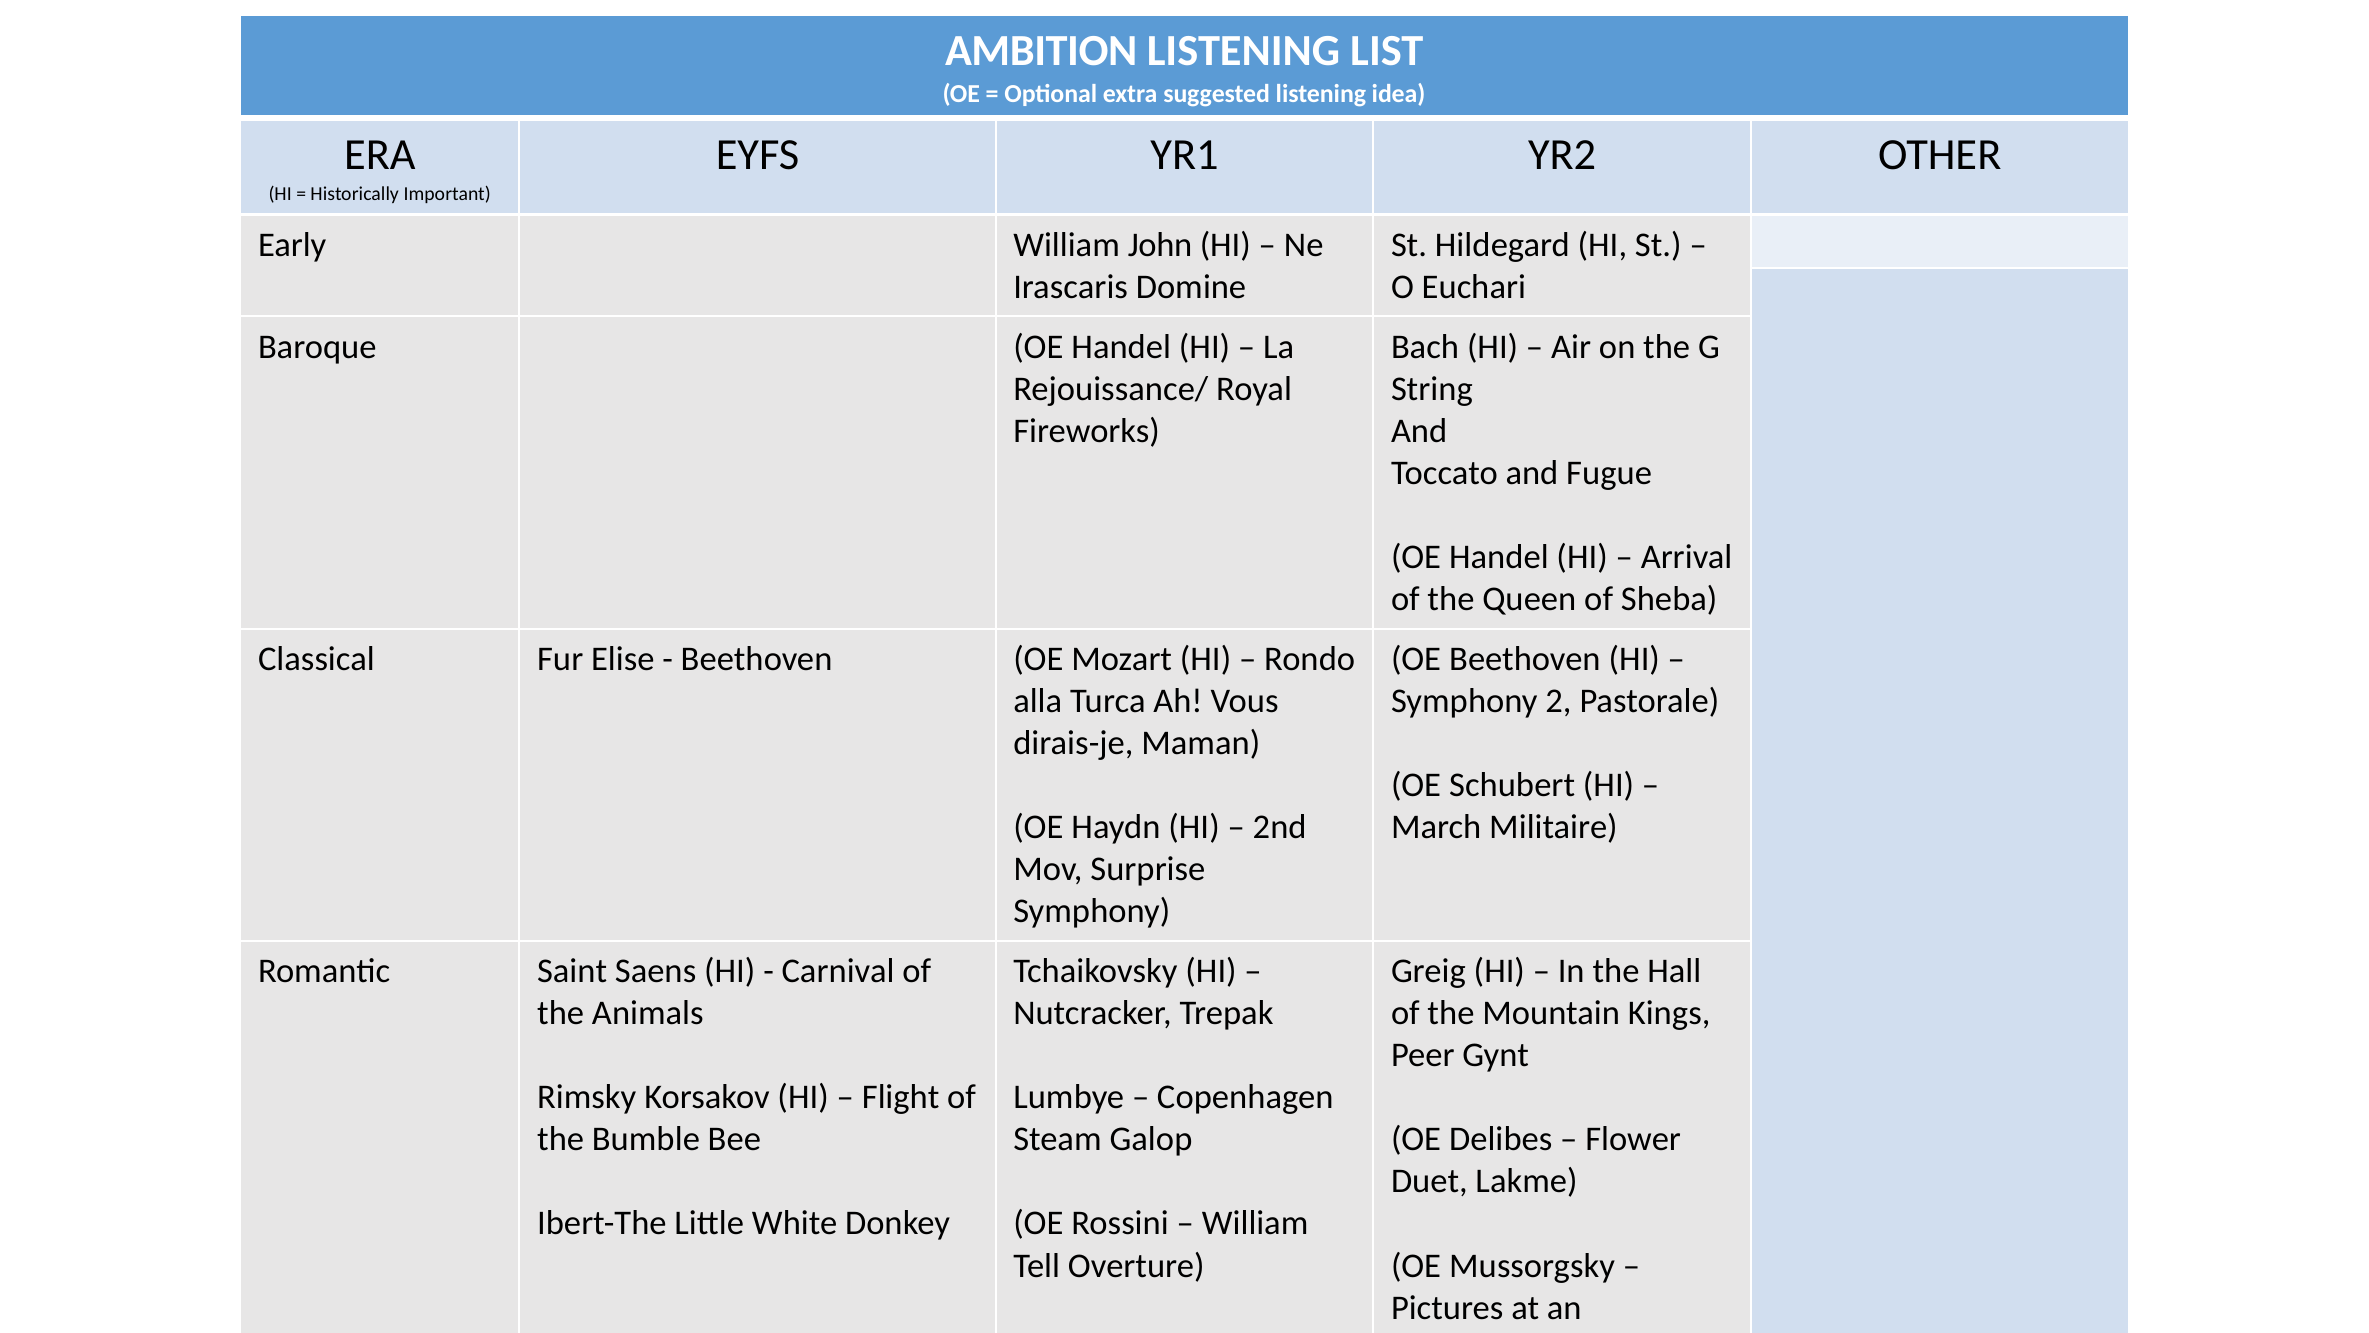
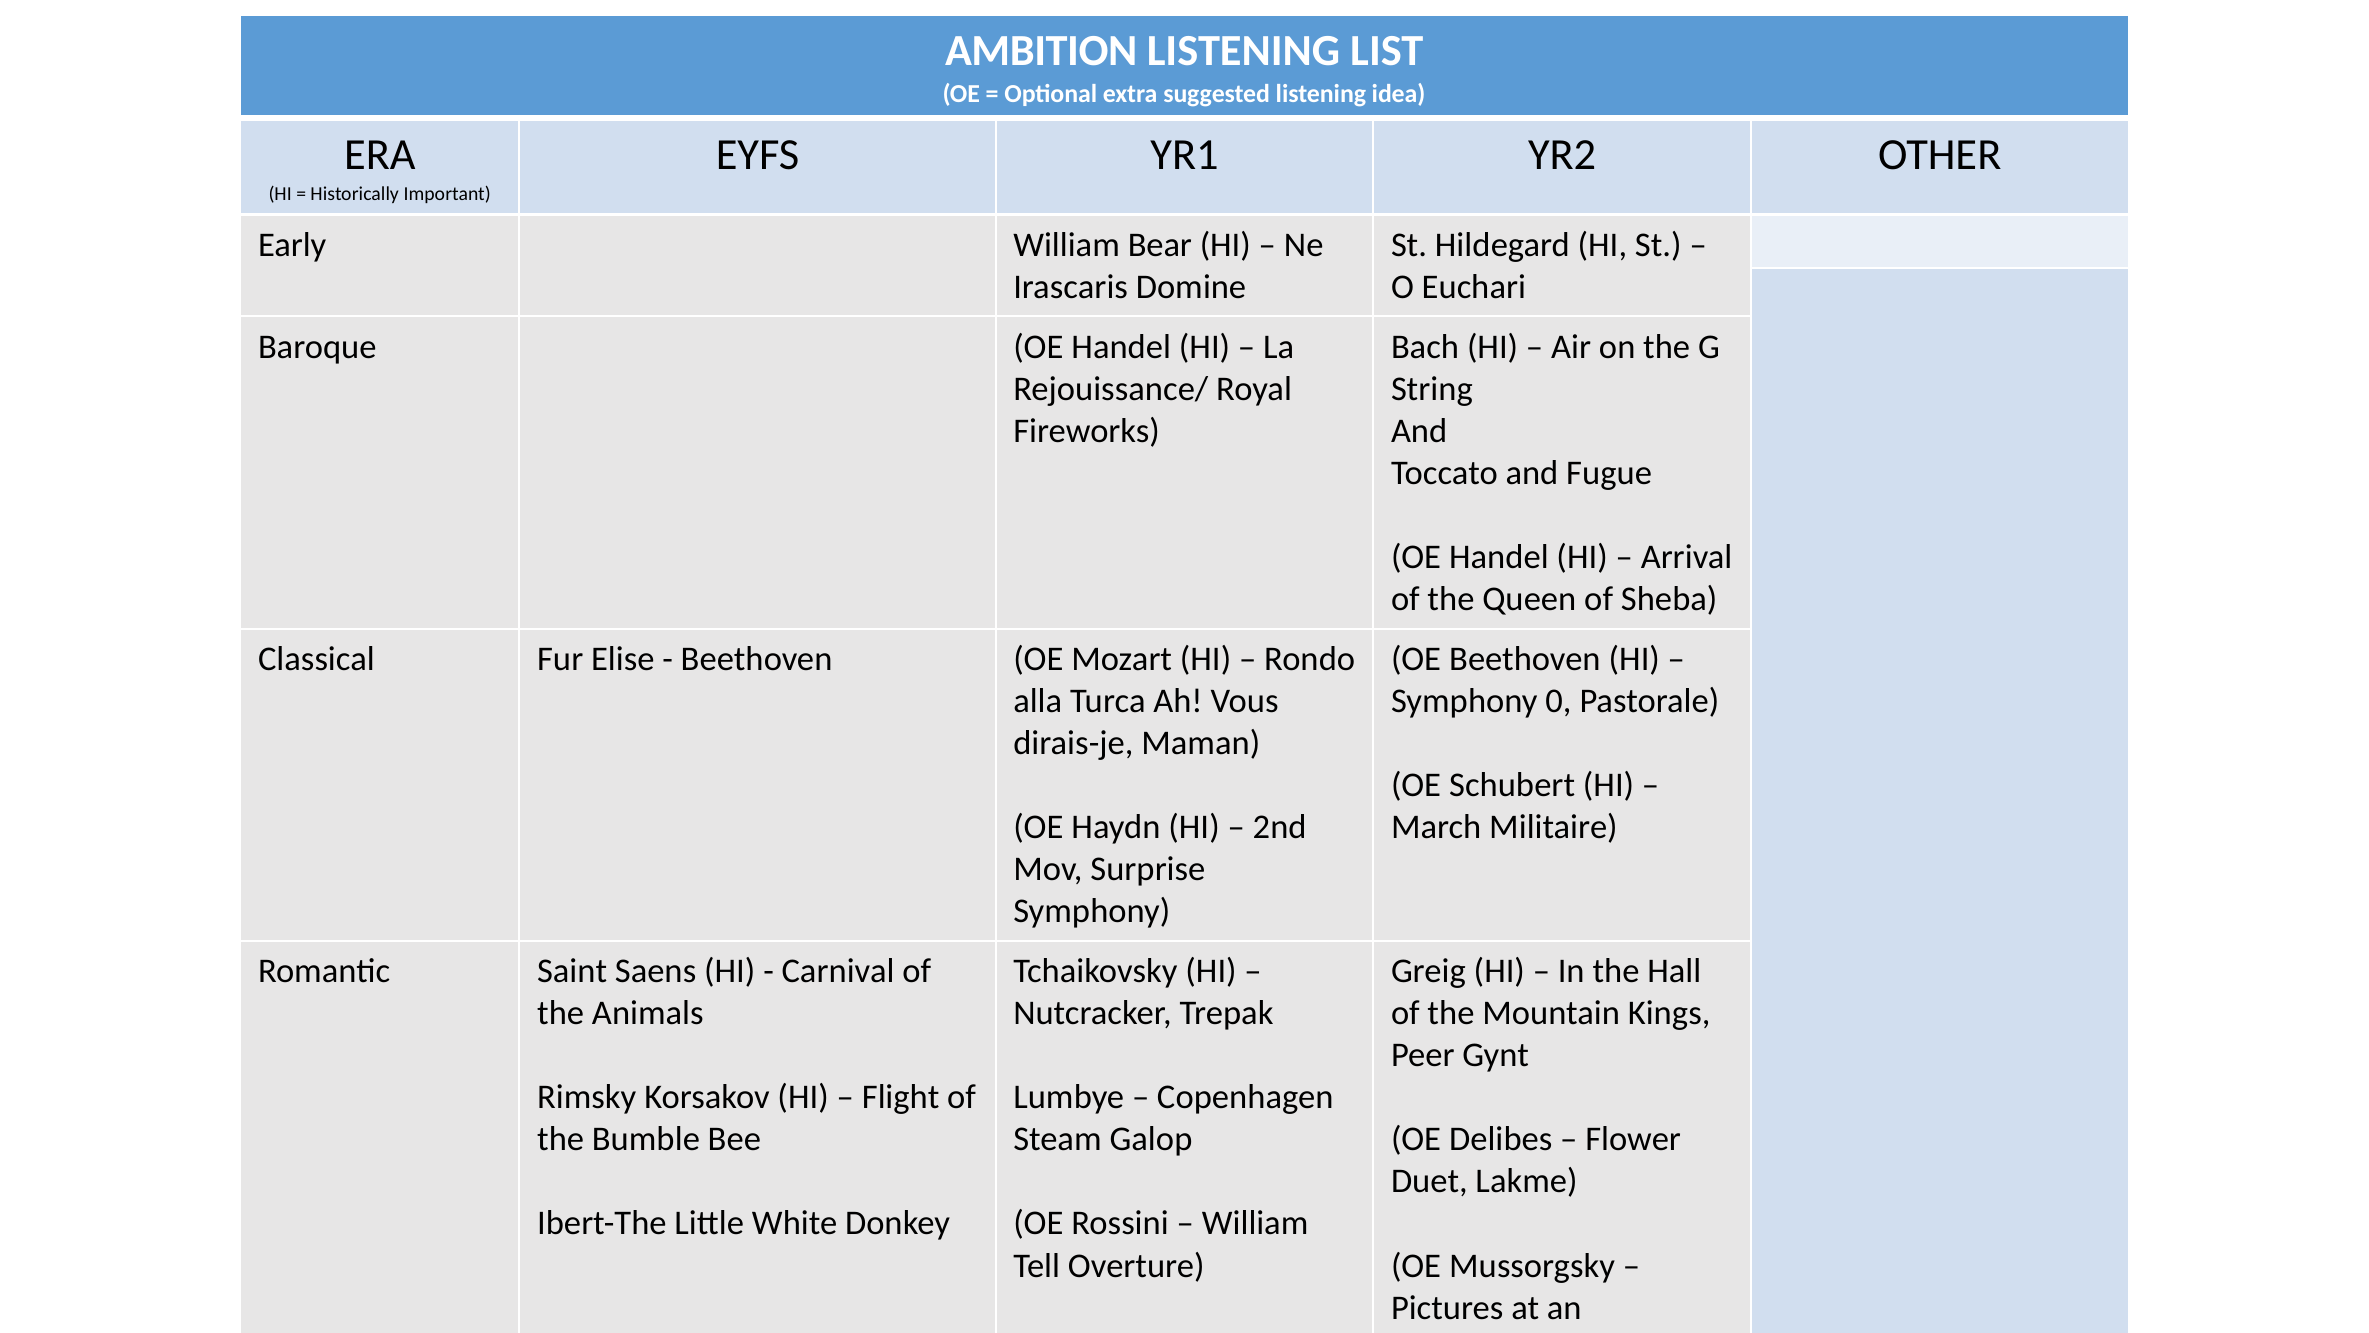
John: John -> Bear (1160, 245)
2: 2 -> 0 (1559, 701)
